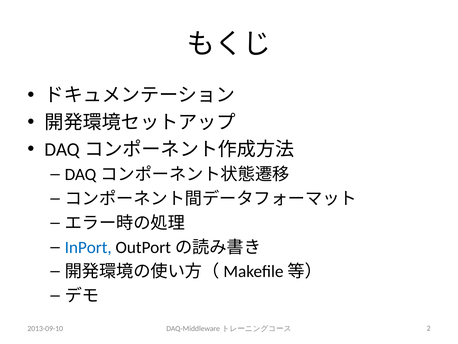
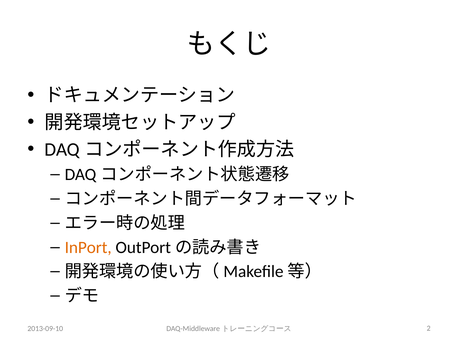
InPort colour: blue -> orange (88, 247)
